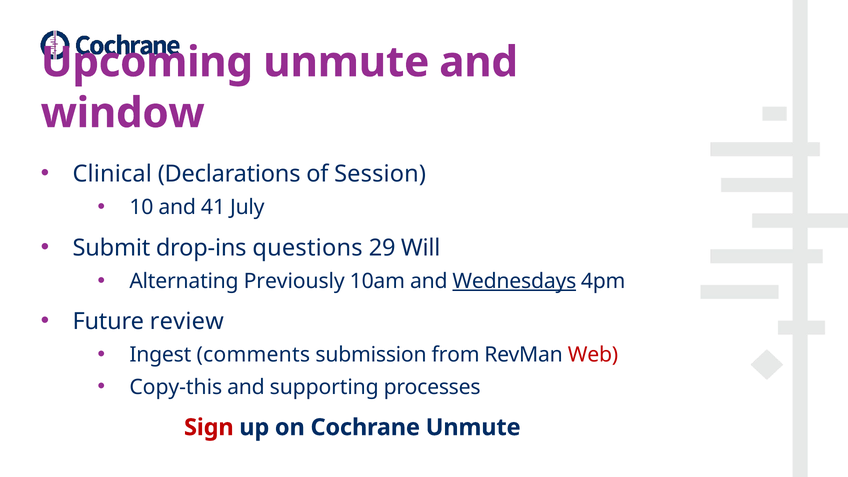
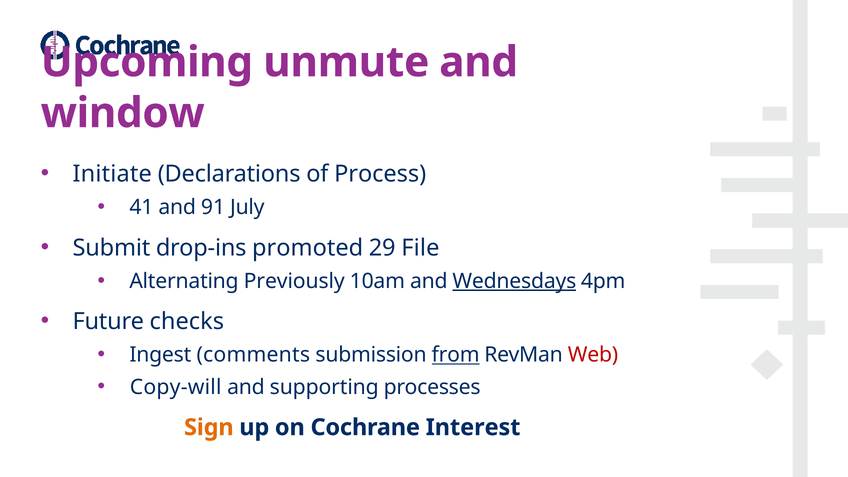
Clinical: Clinical -> Initiate (112, 174)
Session: Session -> Process (380, 174)
10: 10 -> 41 (141, 207)
41: 41 -> 91 (213, 207)
questions: questions -> promoted (308, 248)
Will: Will -> File (420, 248)
review: review -> checks (187, 322)
from underline: none -> present (456, 355)
Copy-this: Copy-this -> Copy-will (176, 387)
Sign colour: red -> orange (209, 427)
Cochrane Unmute: Unmute -> Interest (473, 427)
